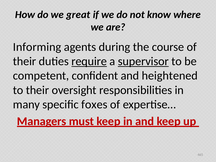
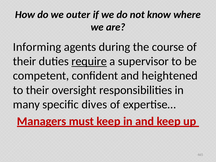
great: great -> outer (78, 15)
supervisor underline: present -> none (143, 61)
foxes: foxes -> dives (94, 104)
